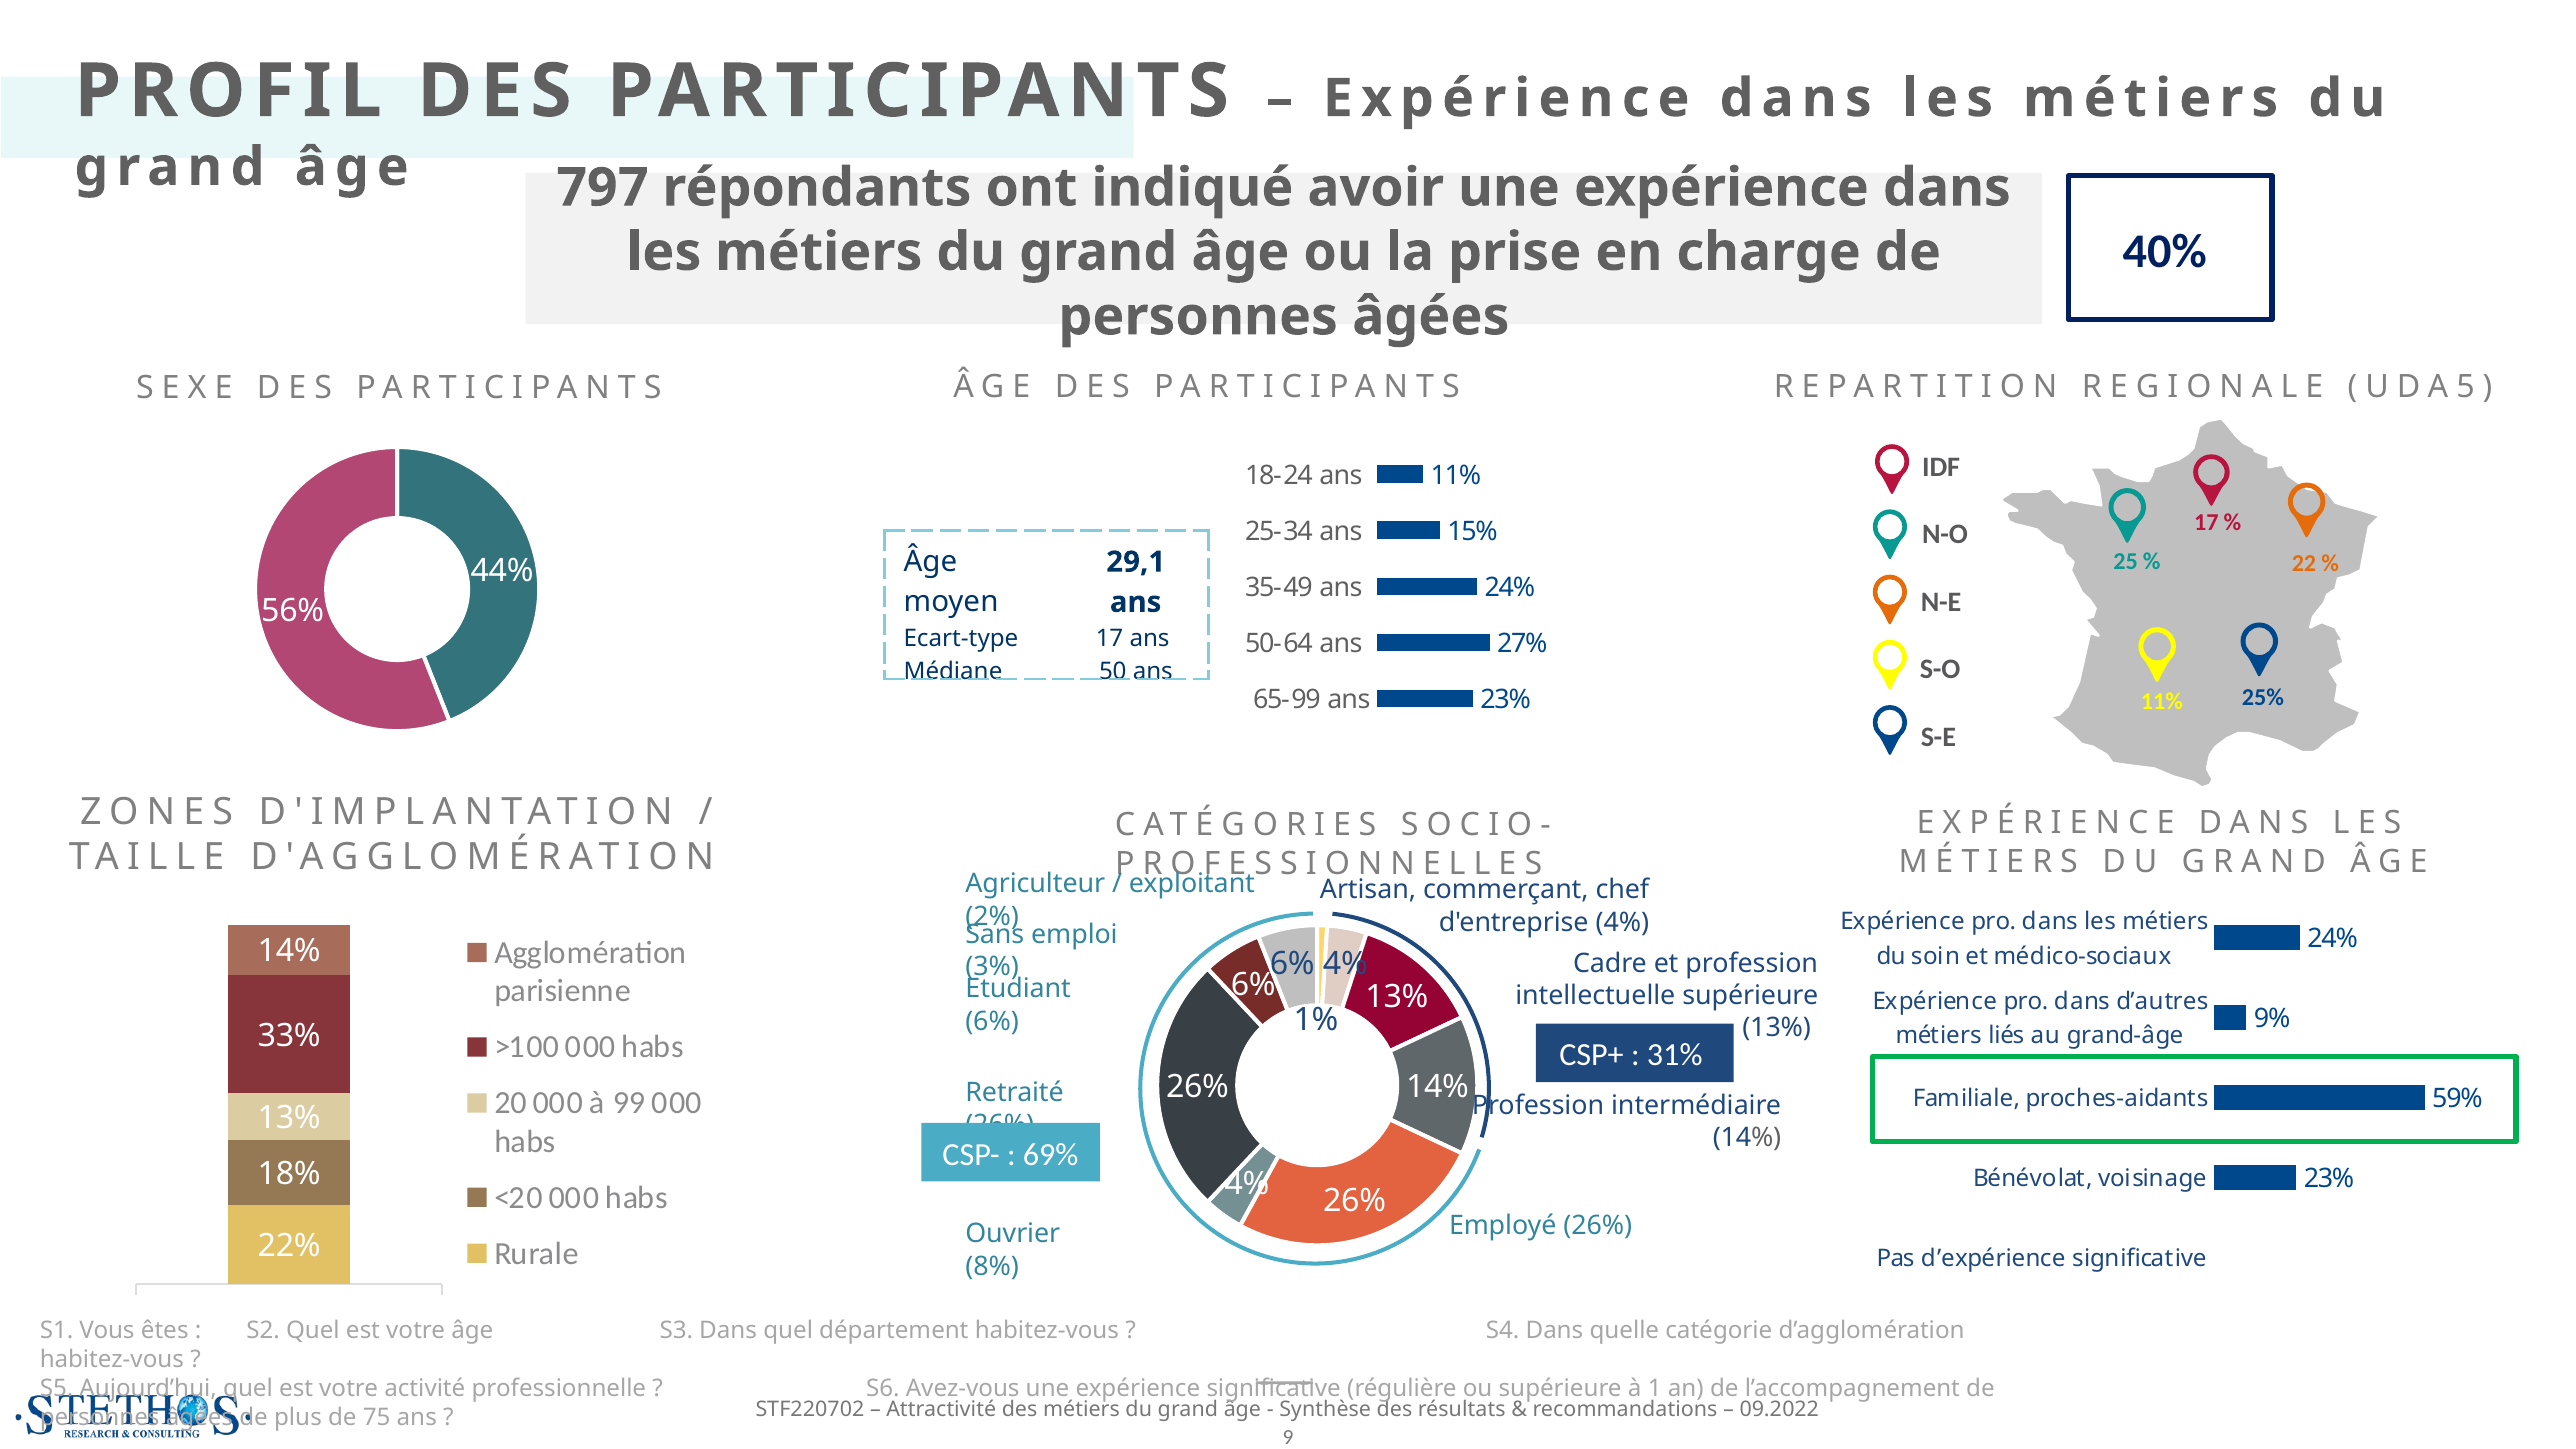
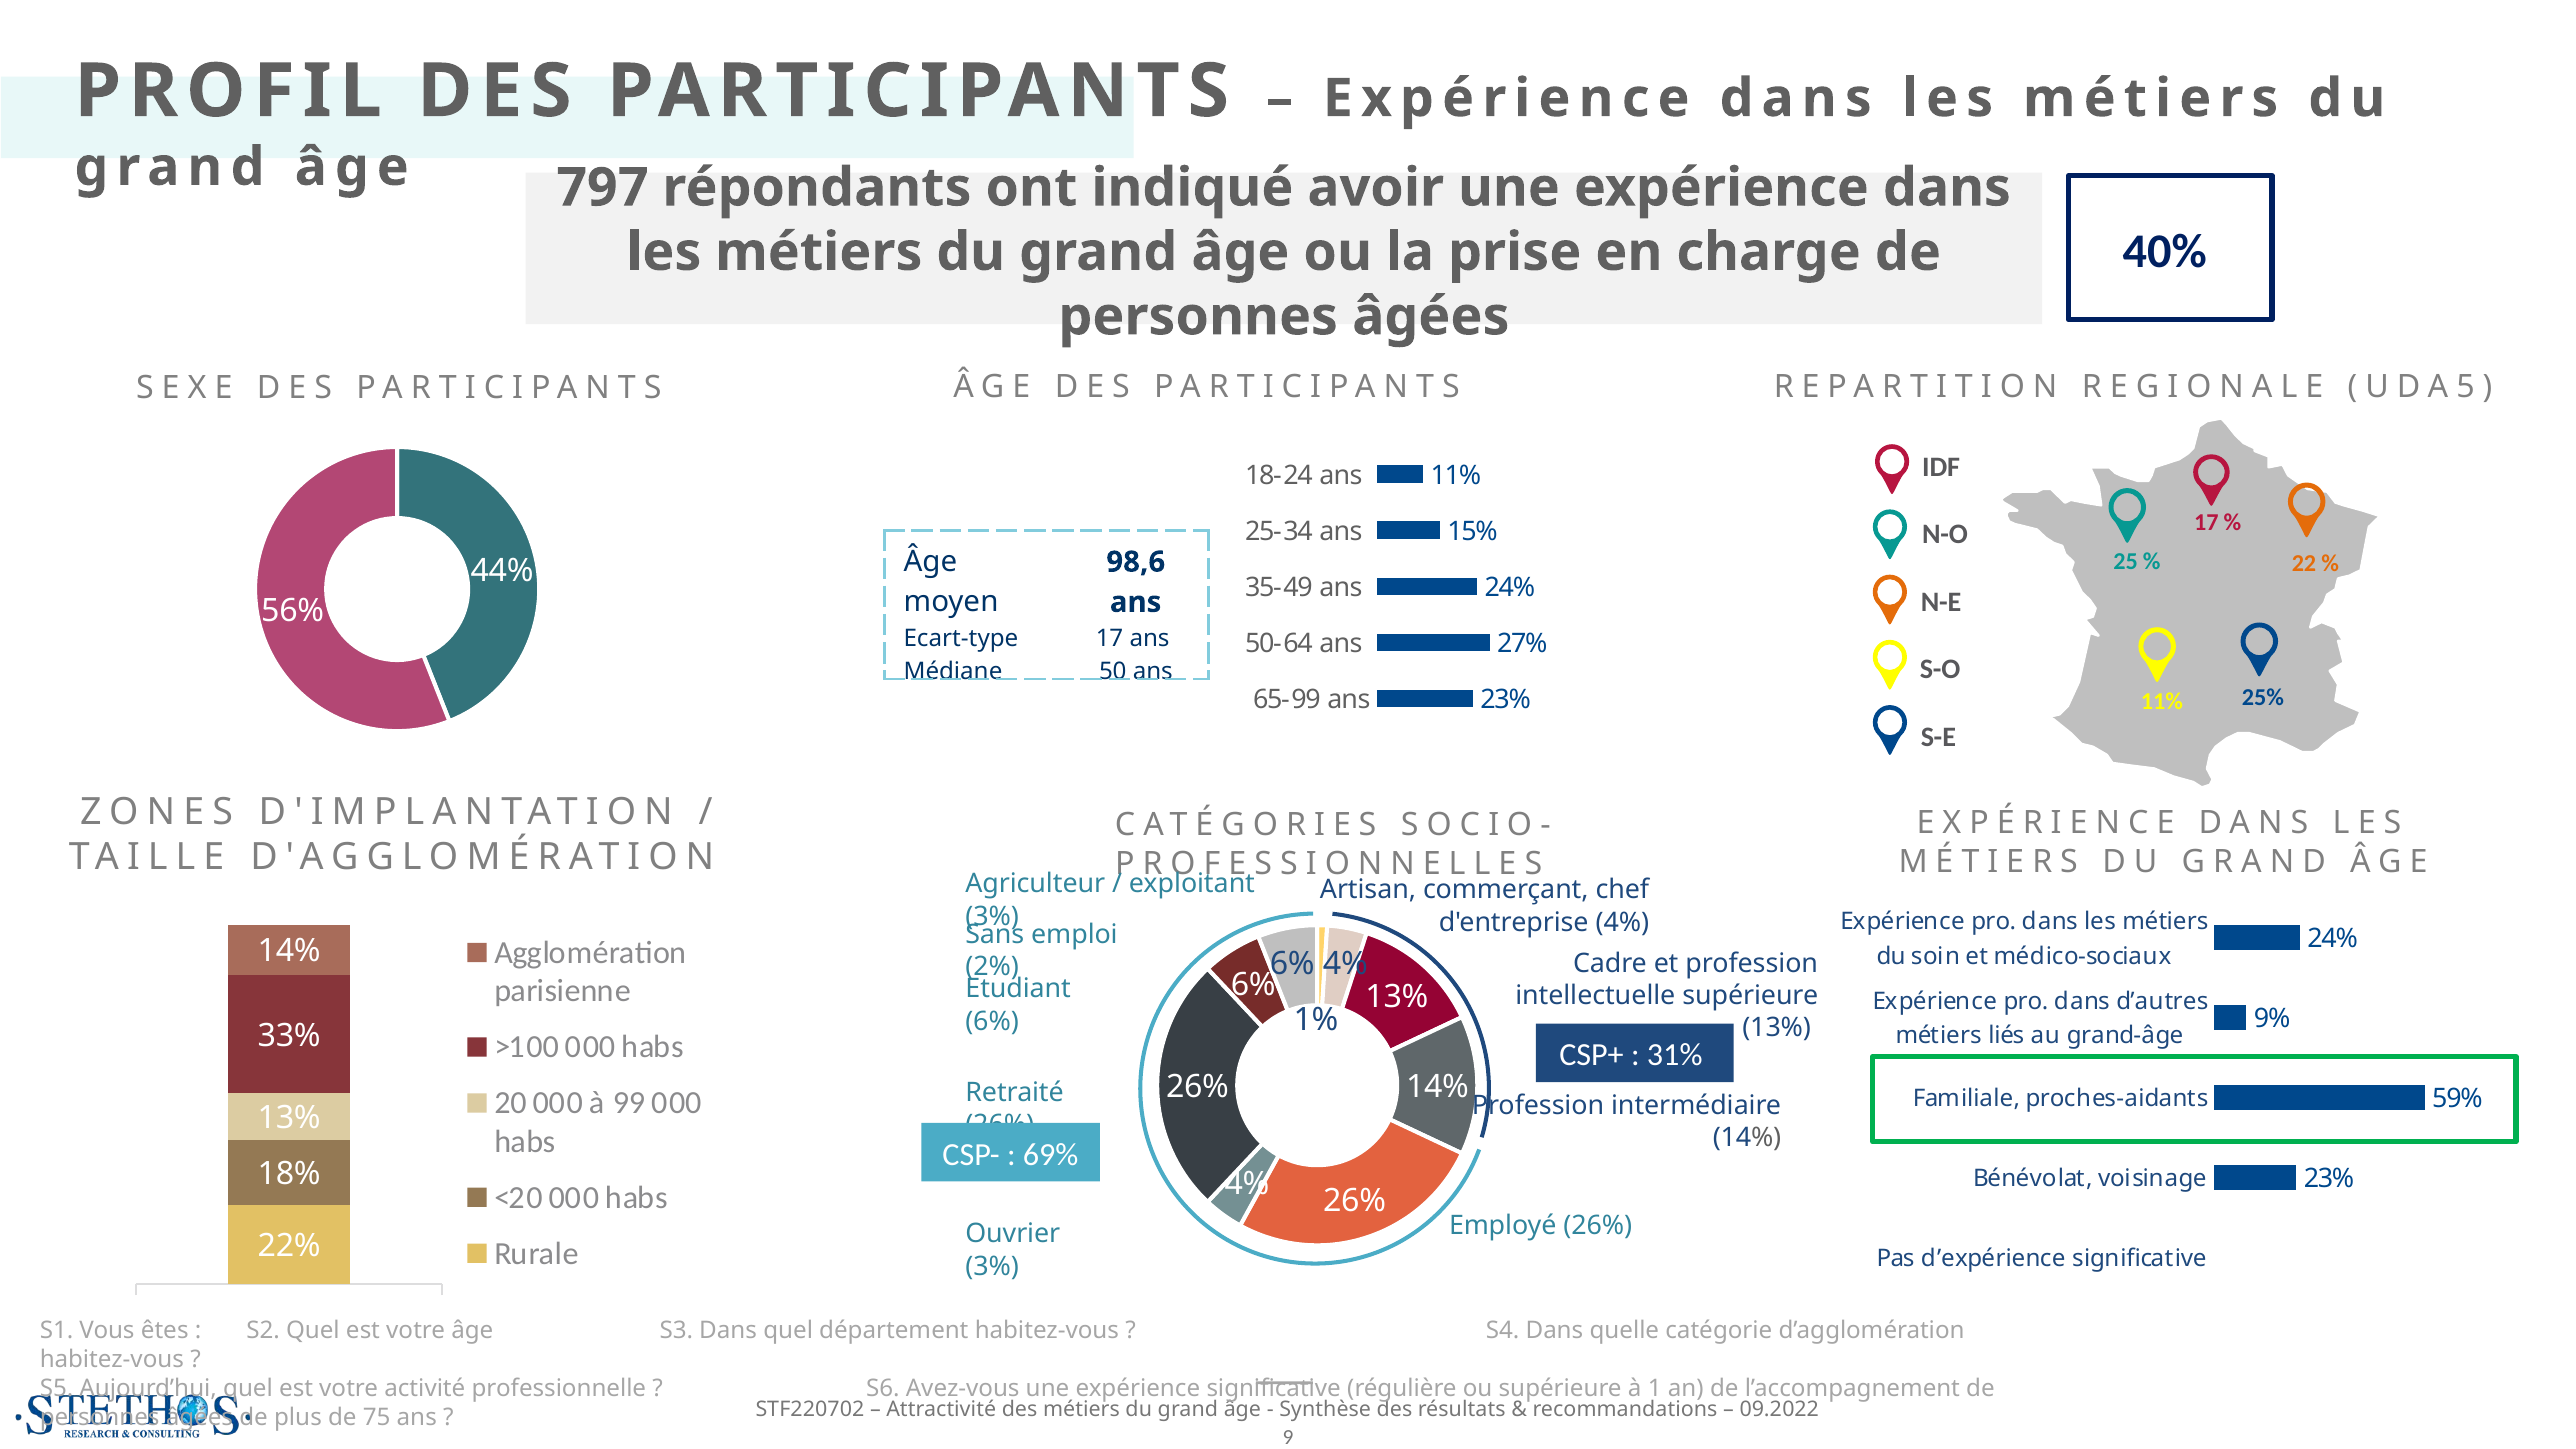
29,1: 29,1 -> 98,6 (1136, 562)
2%: 2% -> 3% (992, 916)
3%: 3% -> 2% (992, 966)
8%: 8% -> 3% (992, 1266)
